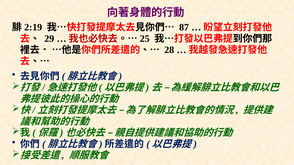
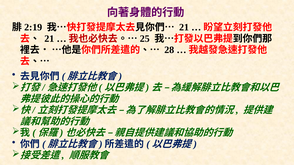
87: 87 -> 21 (184, 27)
29: 29 -> 21 (49, 39)
